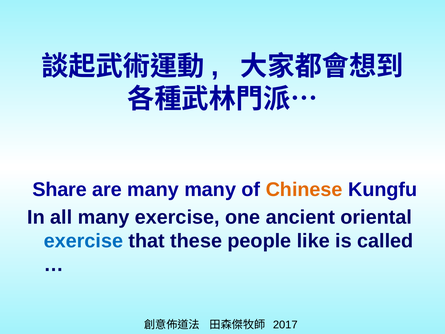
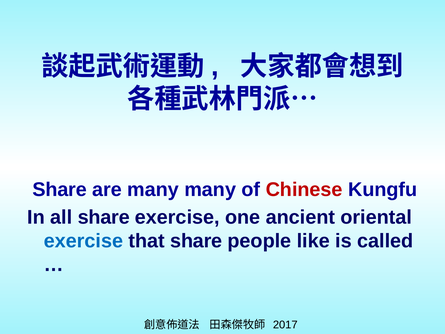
Chinese colour: orange -> red (304, 189)
all many: many -> share (104, 217)
that these: these -> share (196, 241)
